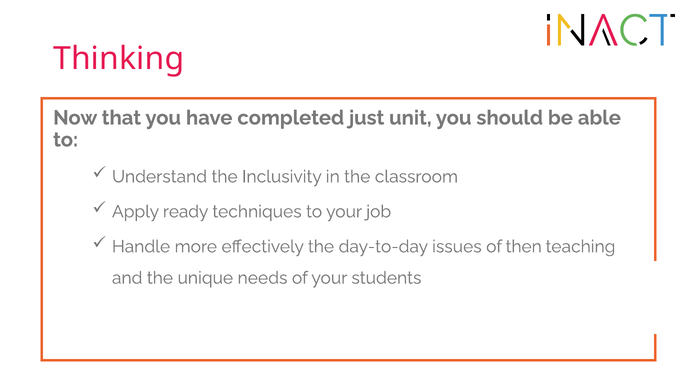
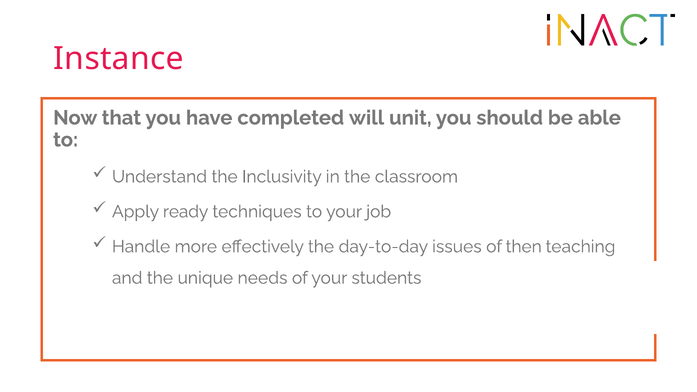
Thinking: Thinking -> Instance (119, 59)
just: just -> will (367, 118)
